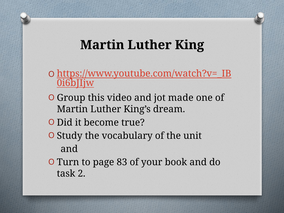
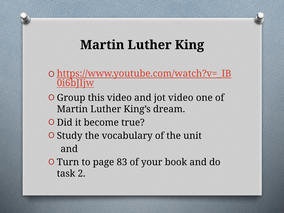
jot made: made -> video (181, 98)
